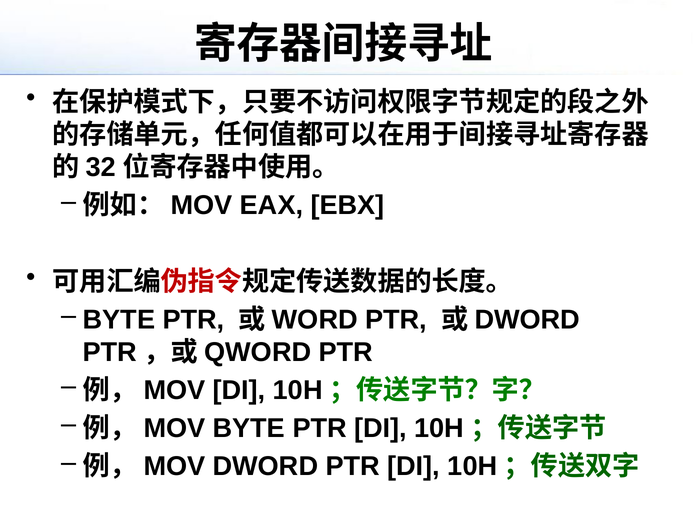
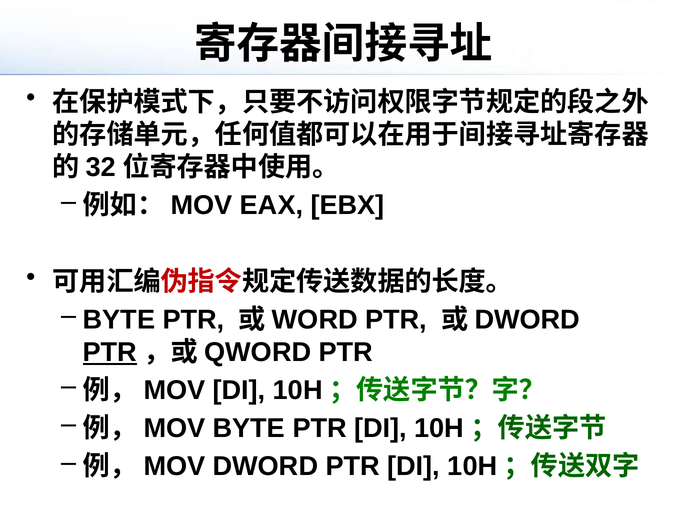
PTR underline: none -> present (110, 352)
